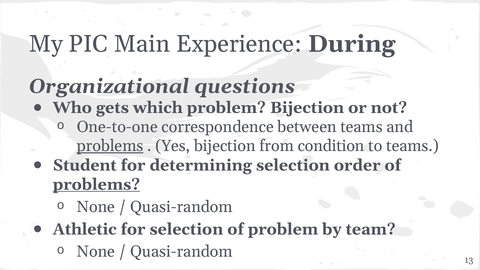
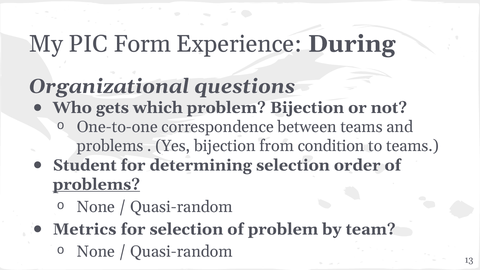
Main: Main -> Form (142, 44)
problems underline: present -> none (110, 146)
Athletic: Athletic -> Metrics (85, 229)
